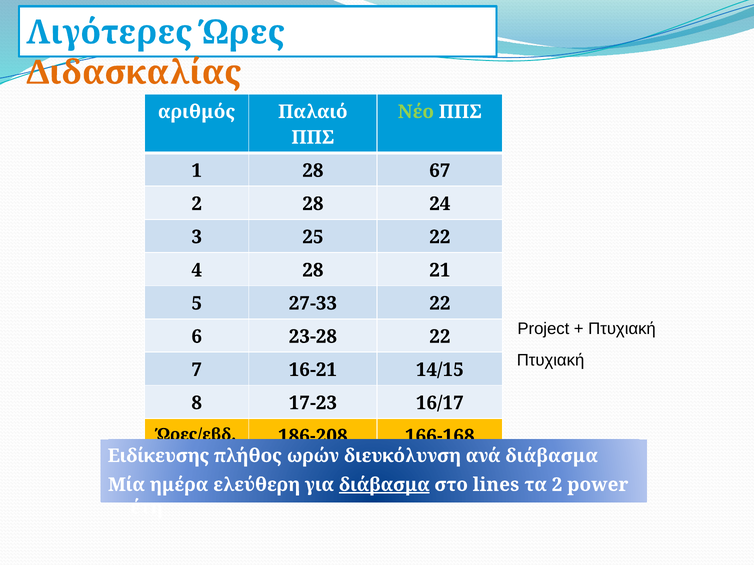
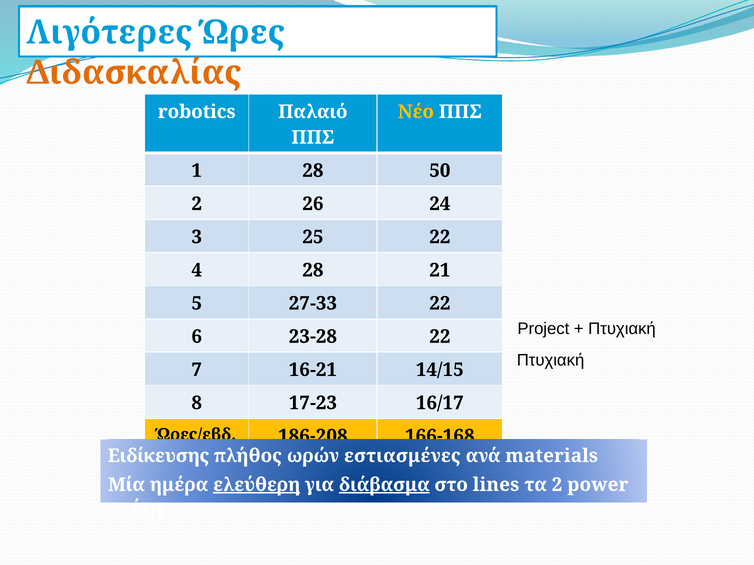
αριθμός: αριθμός -> robotics (197, 112)
Νέο colour: light green -> yellow (416, 112)
67: 67 -> 50 (440, 171)
2 28: 28 -> 26 (313, 204)
διευκόλυνση: διευκόλυνση -> εστιασμένες (402, 456)
ανά διάβασμα: διάβασμα -> materials (552, 456)
ελεύθερη underline: none -> present (257, 485)
